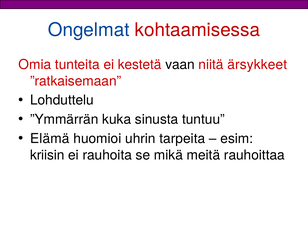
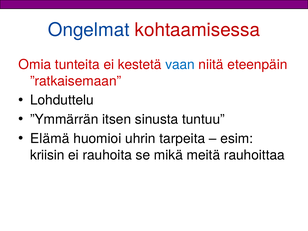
vaan colour: black -> blue (180, 65)
ärsykkeet: ärsykkeet -> eteenpäin (257, 65)
kuka: kuka -> itsen (117, 119)
